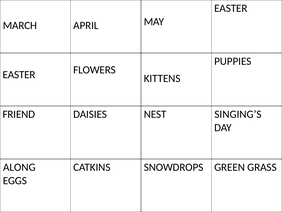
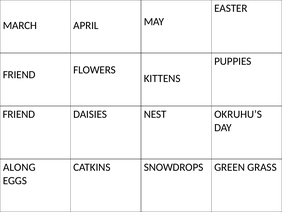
EASTER: EASTER -> FRIEND (19, 74)
SINGING’S: SINGING’S -> OKRUHU’S (238, 114)
